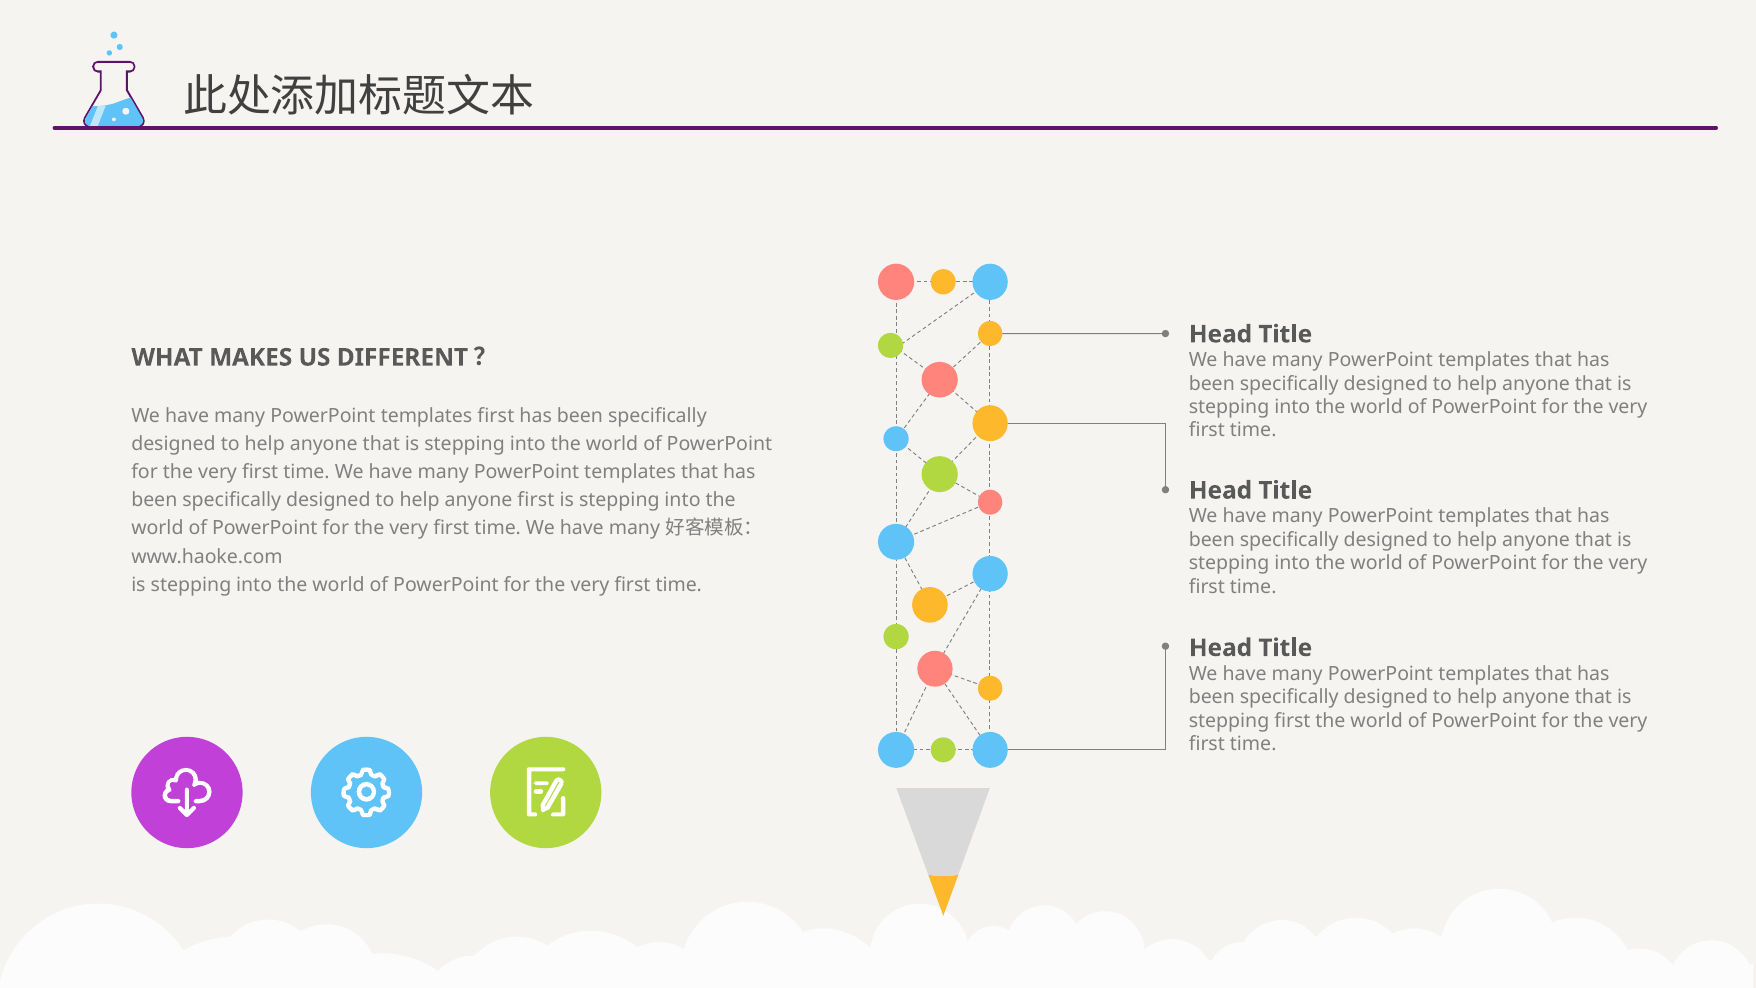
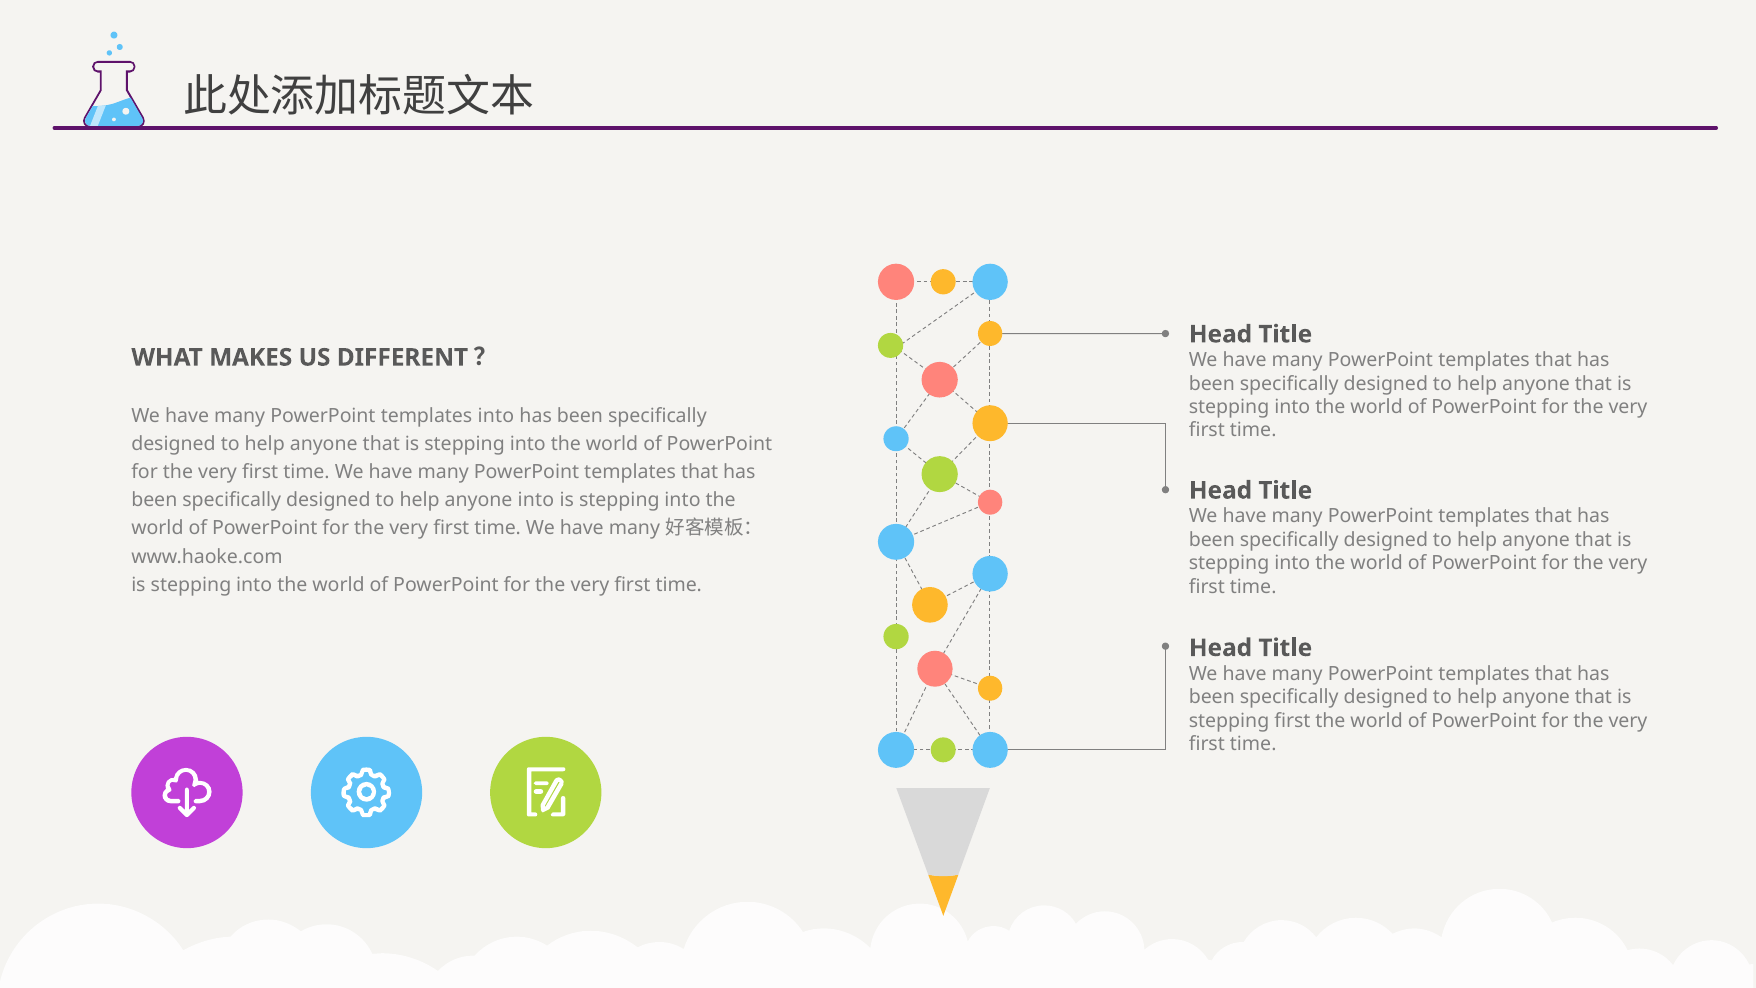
templates first: first -> into (496, 416)
anyone first: first -> into (536, 500)
